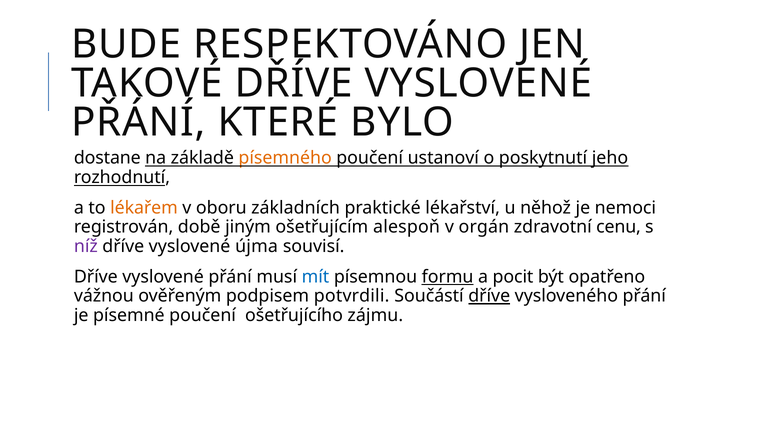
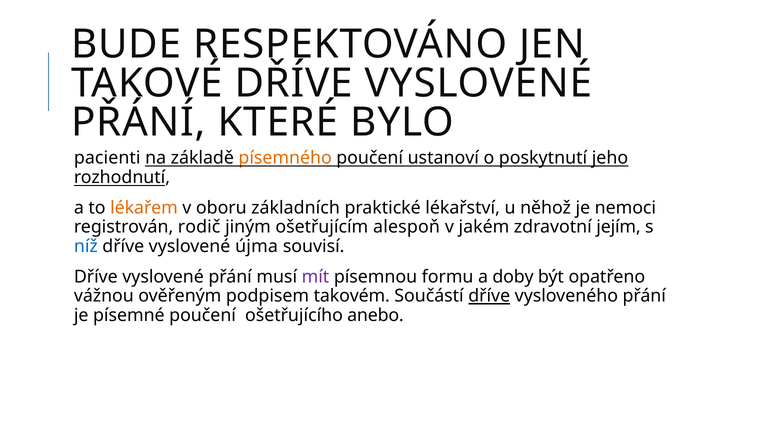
dostane: dostane -> pacienti (107, 158)
době: době -> rodič (199, 227)
orgán: orgán -> jakém (484, 227)
cenu: cenu -> jejím (619, 227)
níž colour: purple -> blue (86, 246)
mít colour: blue -> purple (315, 277)
formu underline: present -> none (448, 277)
pocit: pocit -> doby (513, 277)
potvrdili: potvrdili -> takovém (352, 296)
zájmu: zájmu -> anebo (375, 315)
